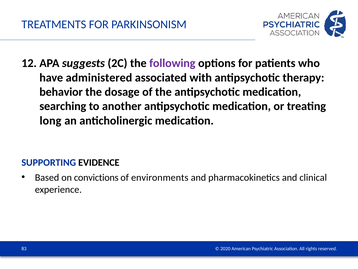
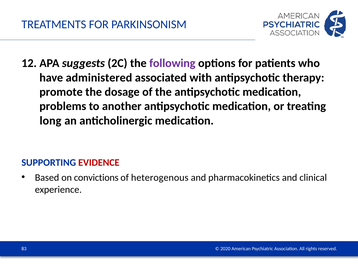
behavior: behavior -> promote (61, 92)
searching: searching -> problems (63, 106)
EVIDENCE colour: black -> red (99, 162)
environments: environments -> heterogenous (160, 177)
